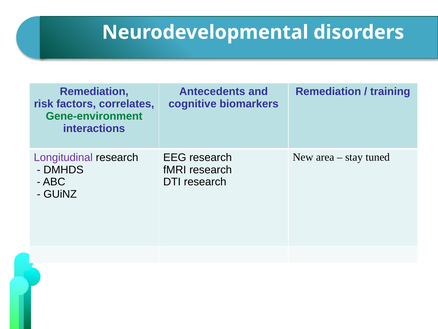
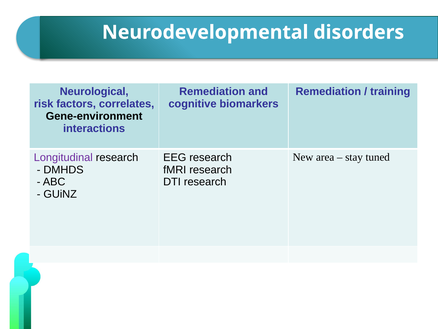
Remediation: Remediation -> Neurological (94, 92)
Antecedents: Antecedents -> Remediation (212, 92)
Gene-environment colour: green -> black (94, 116)
